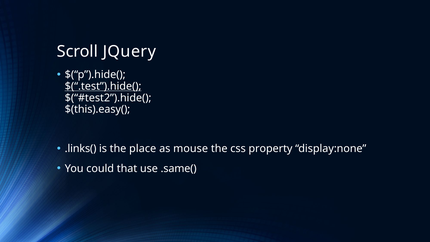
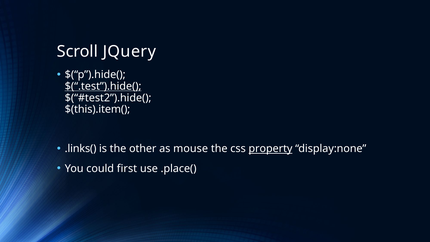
$(this).easy(: $(this).easy( -> $(this).item( (98, 109)
place: place -> other (143, 149)
property underline: none -> present (270, 149)
that: that -> first (127, 168)
.same(: .same( -> .place( (179, 168)
